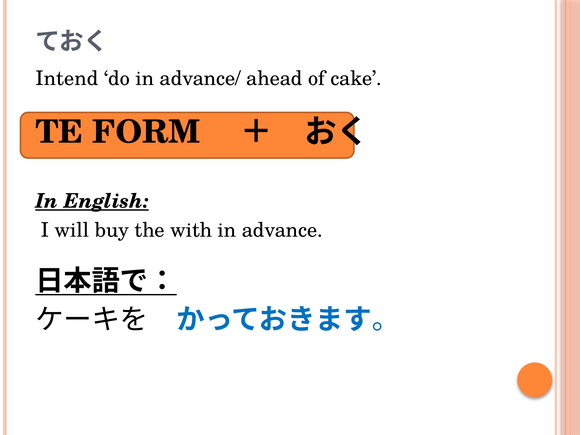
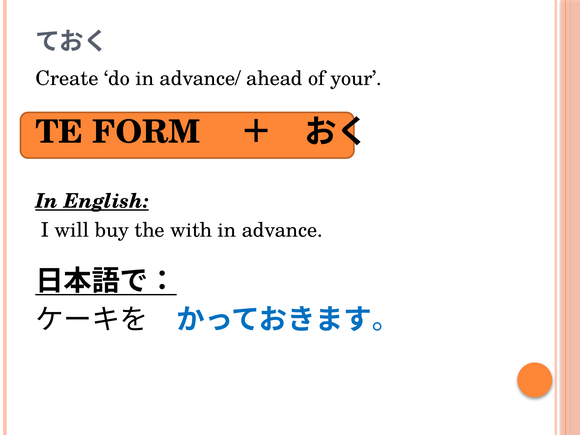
Intend: Intend -> Create (67, 79)
cake: cake -> your (356, 79)
